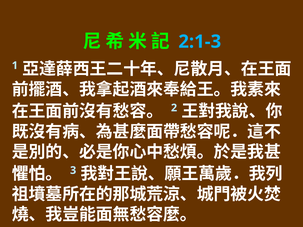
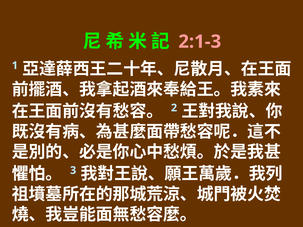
2:1-3 colour: light blue -> pink (200, 42)
